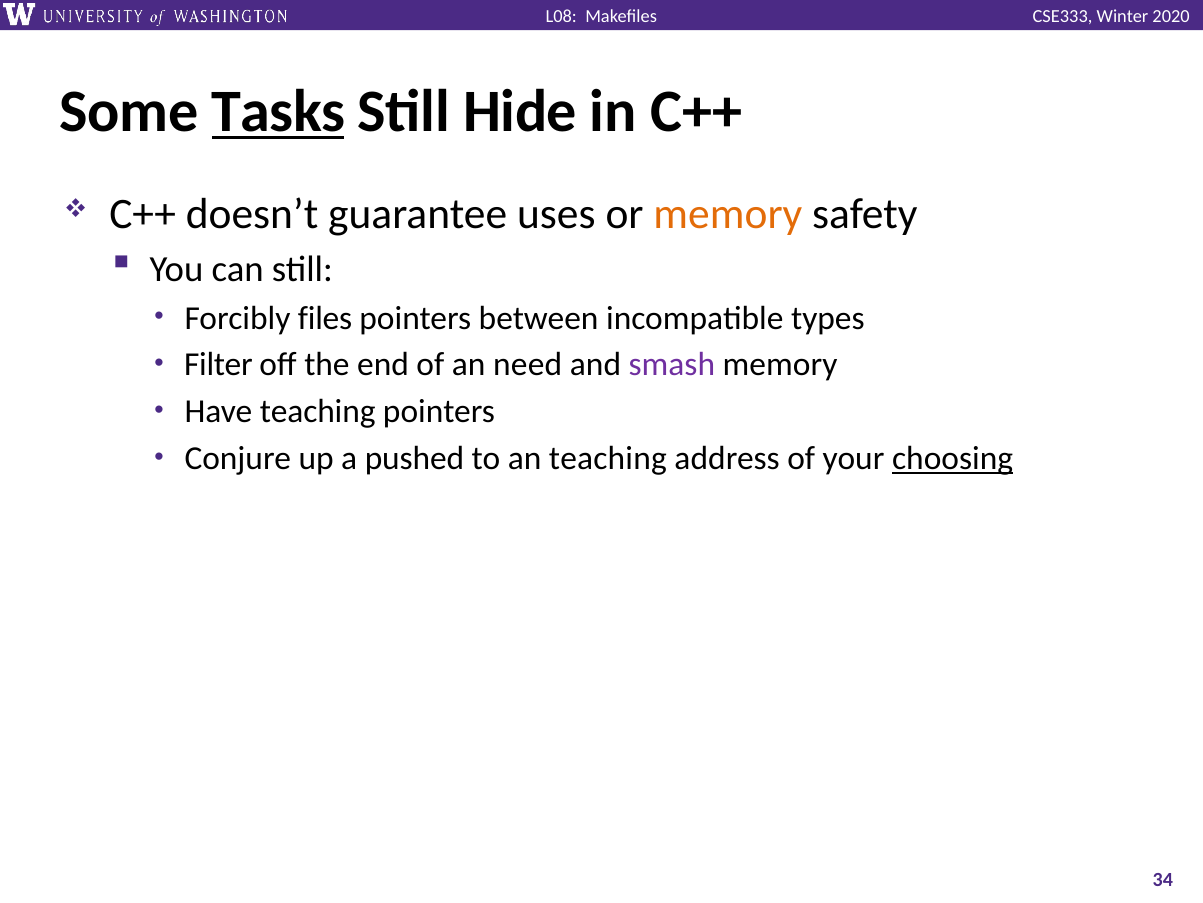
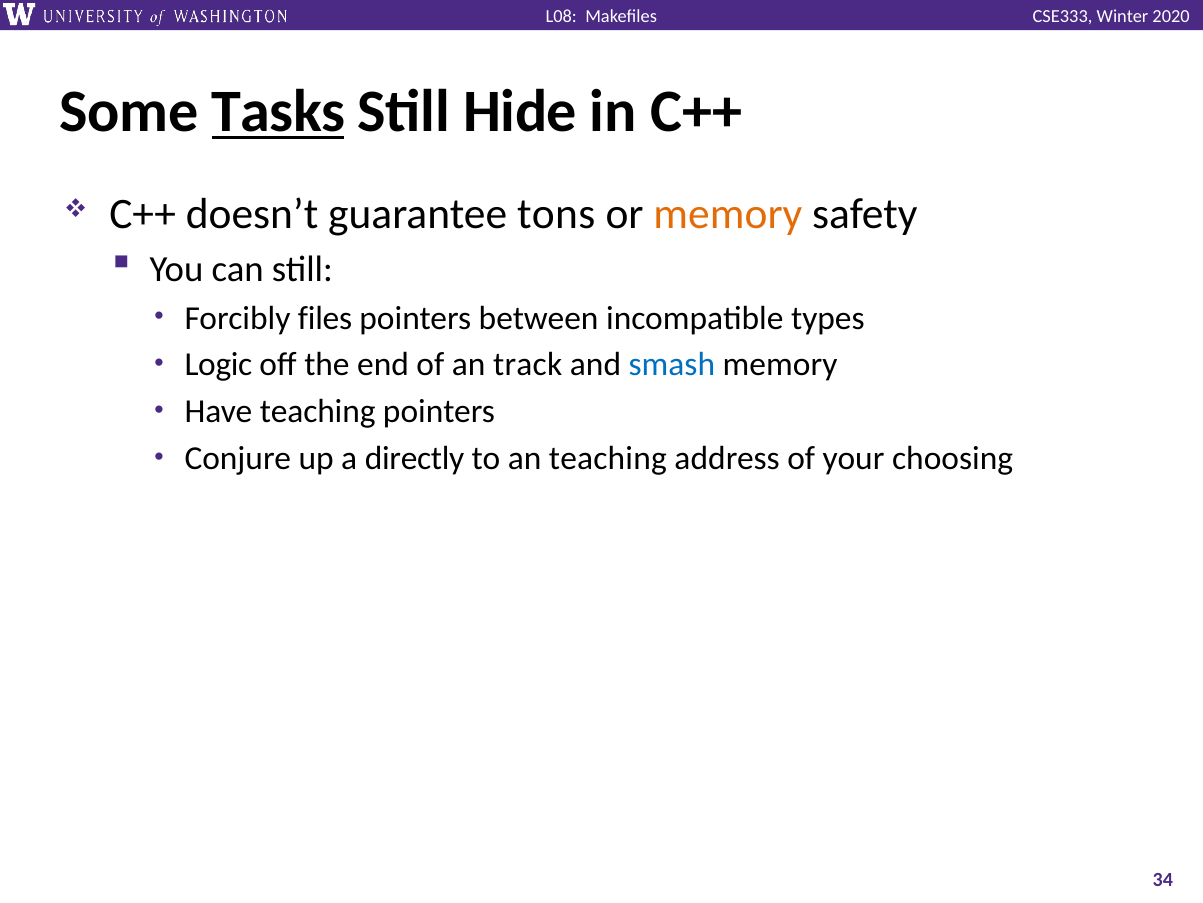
uses: uses -> tons (556, 214)
Filter: Filter -> Logic (218, 365)
need: need -> track (528, 365)
smash colour: purple -> blue (672, 365)
pushed: pushed -> directly (415, 458)
choosing underline: present -> none (953, 458)
